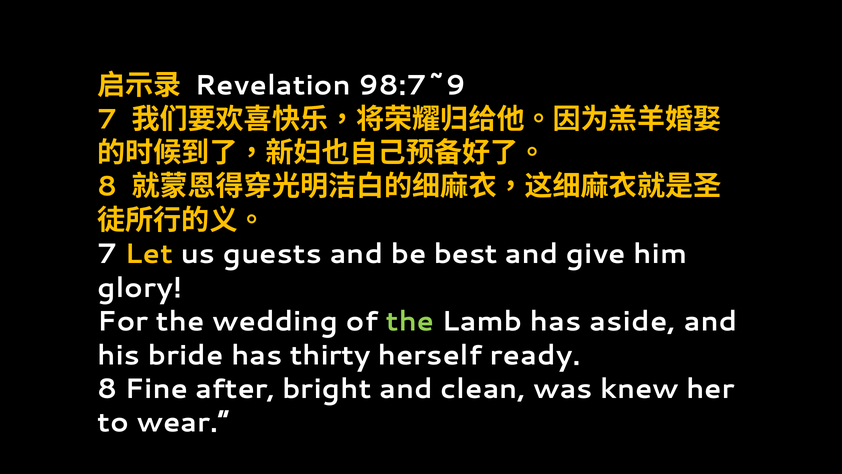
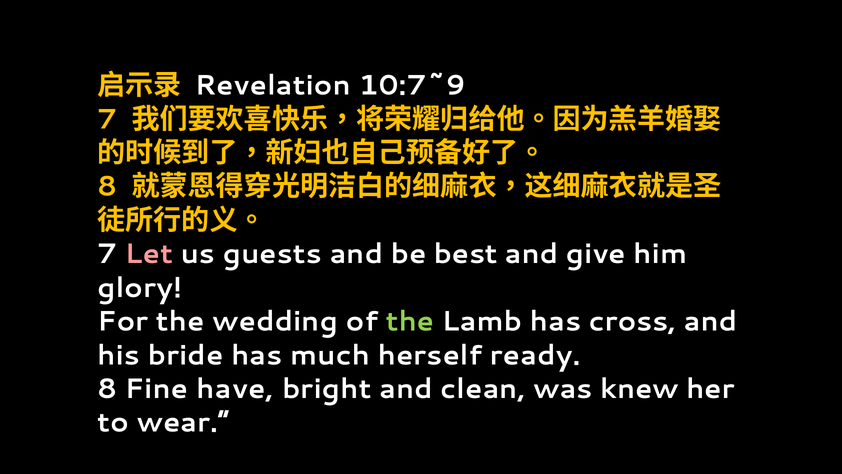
98:7~9: 98:7~9 -> 10:7~9 (412, 85)
Let colour: yellow -> pink (149, 254)
aside: aside -> cross (633, 321)
thirty: thirty -> much (330, 355)
after: after -> have (235, 389)
